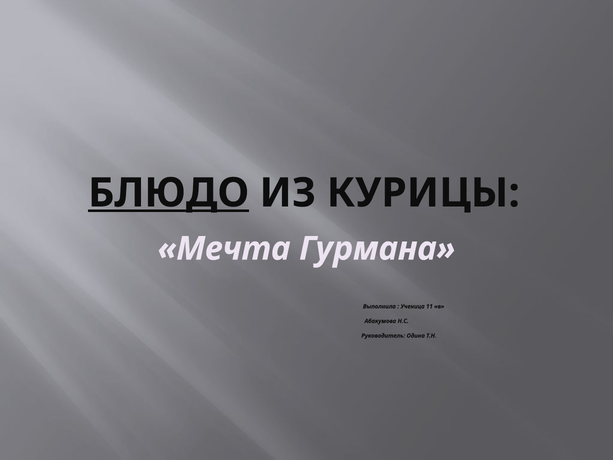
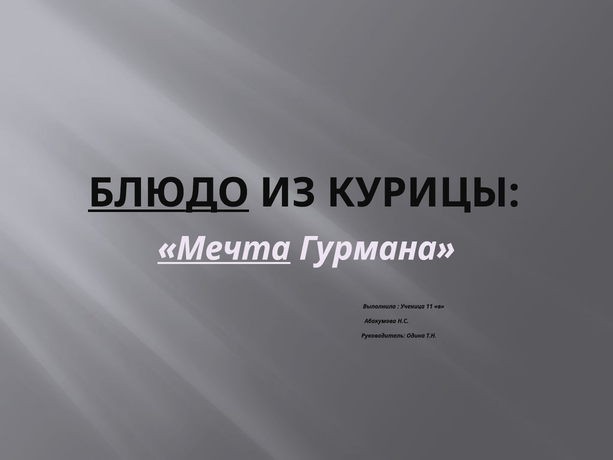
Мечта underline: none -> present (224, 249)
